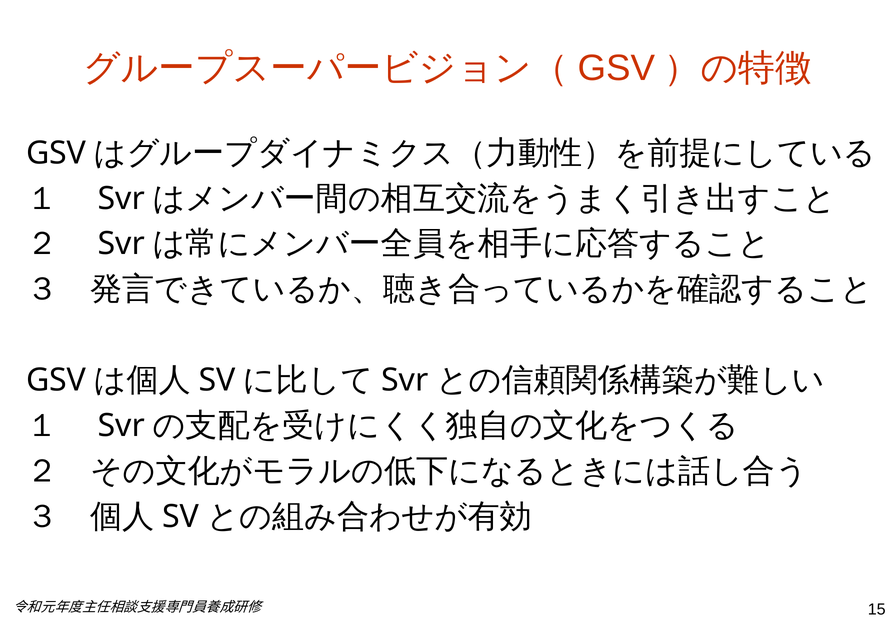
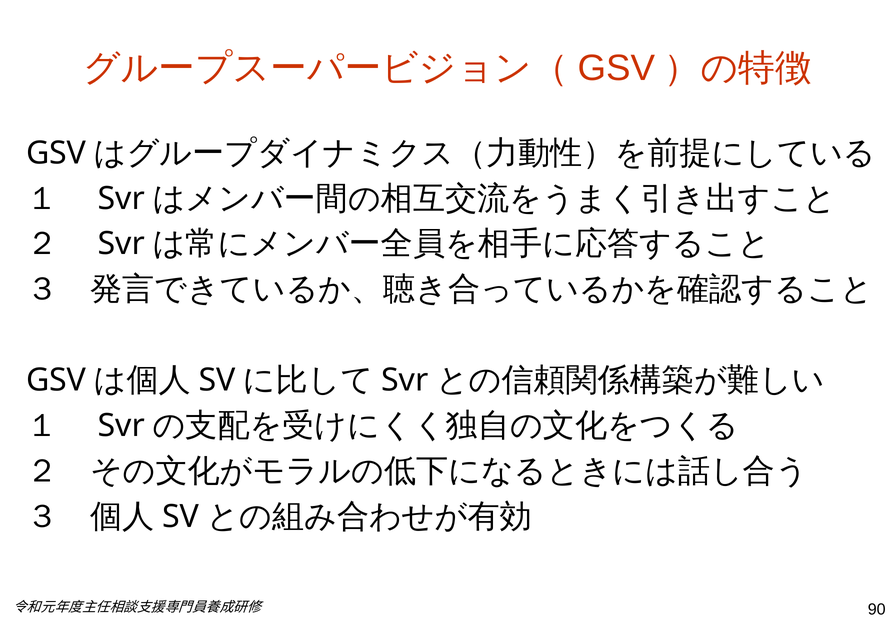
15: 15 -> 90 (877, 610)
